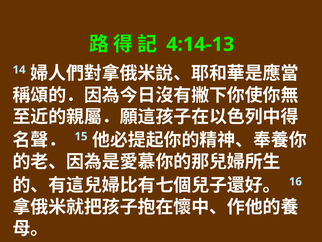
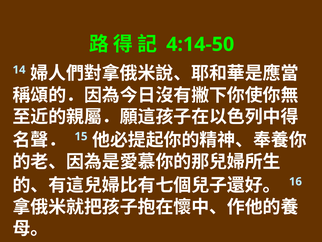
4:14-13: 4:14-13 -> 4:14-50 (200, 44)
